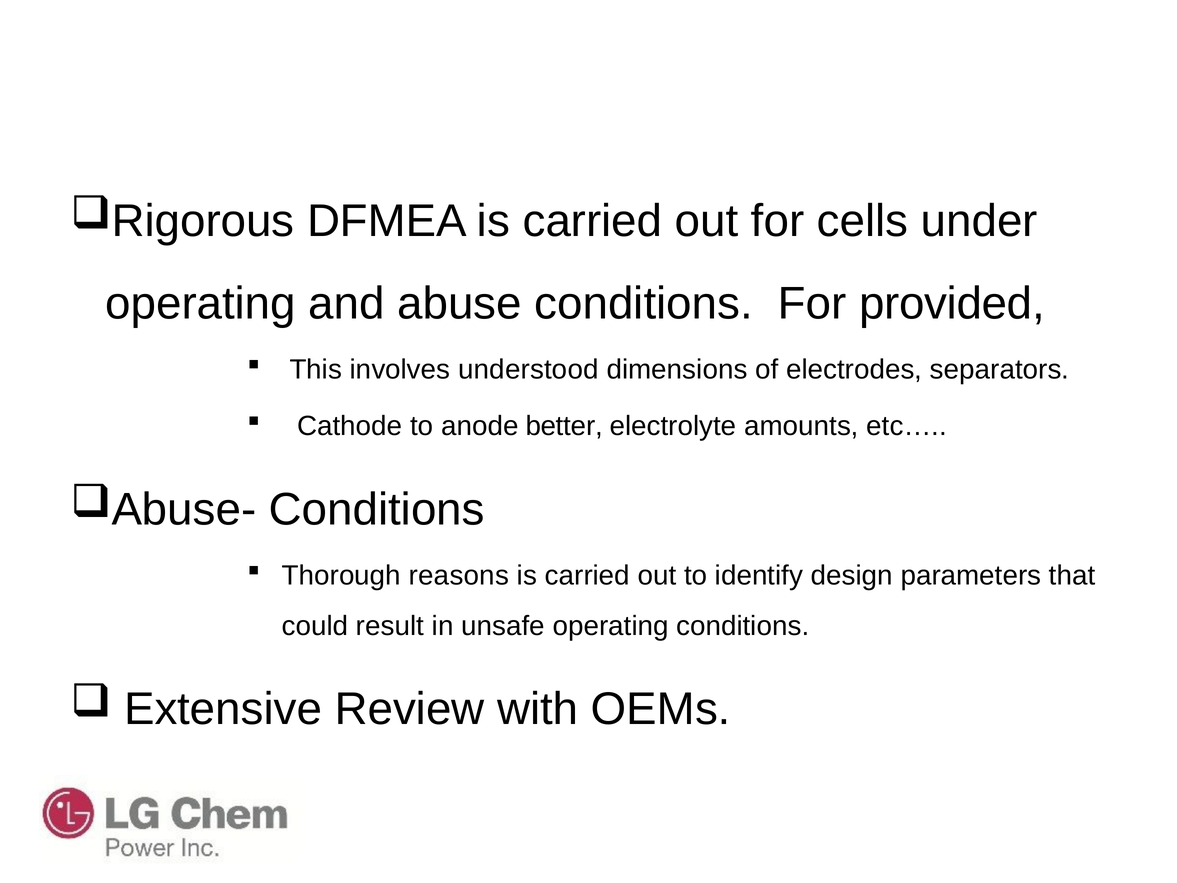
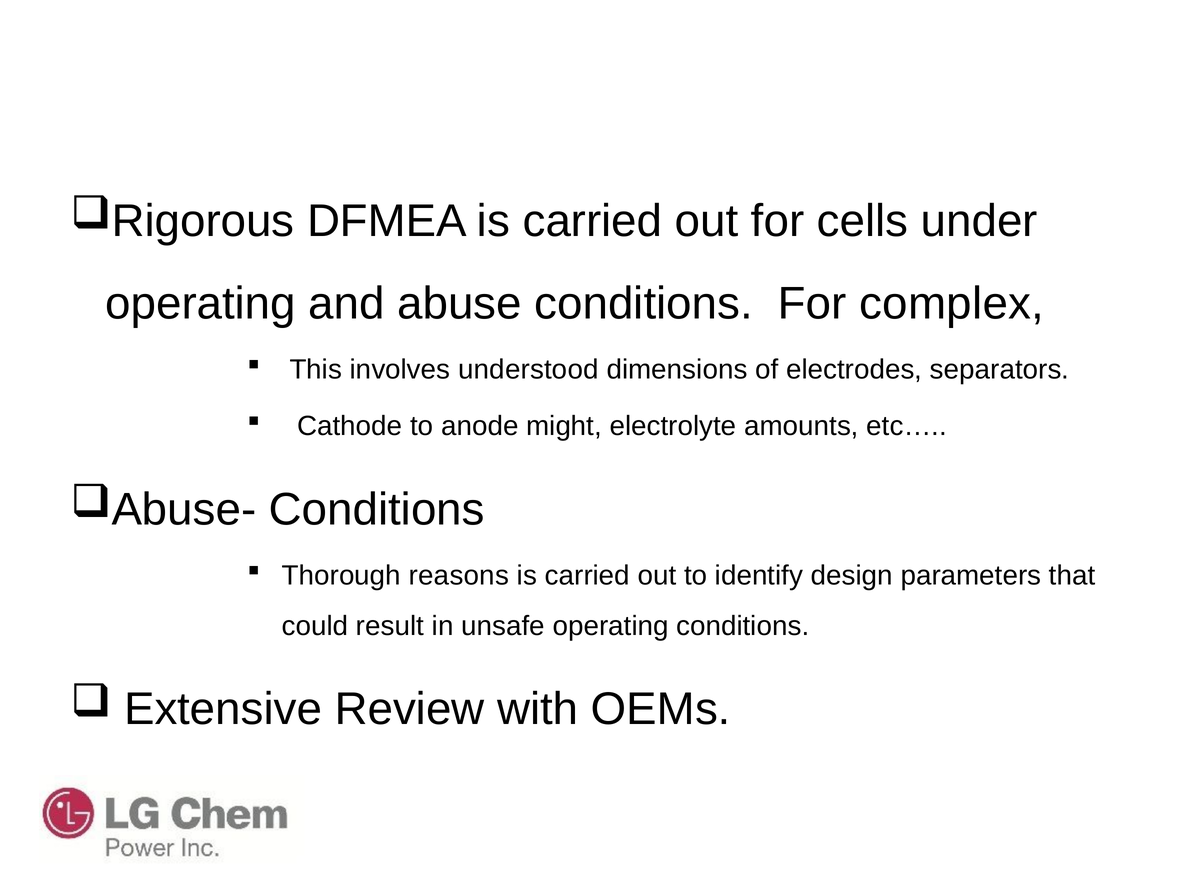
provided: provided -> complex (952, 303)
better: better -> might (564, 426)
